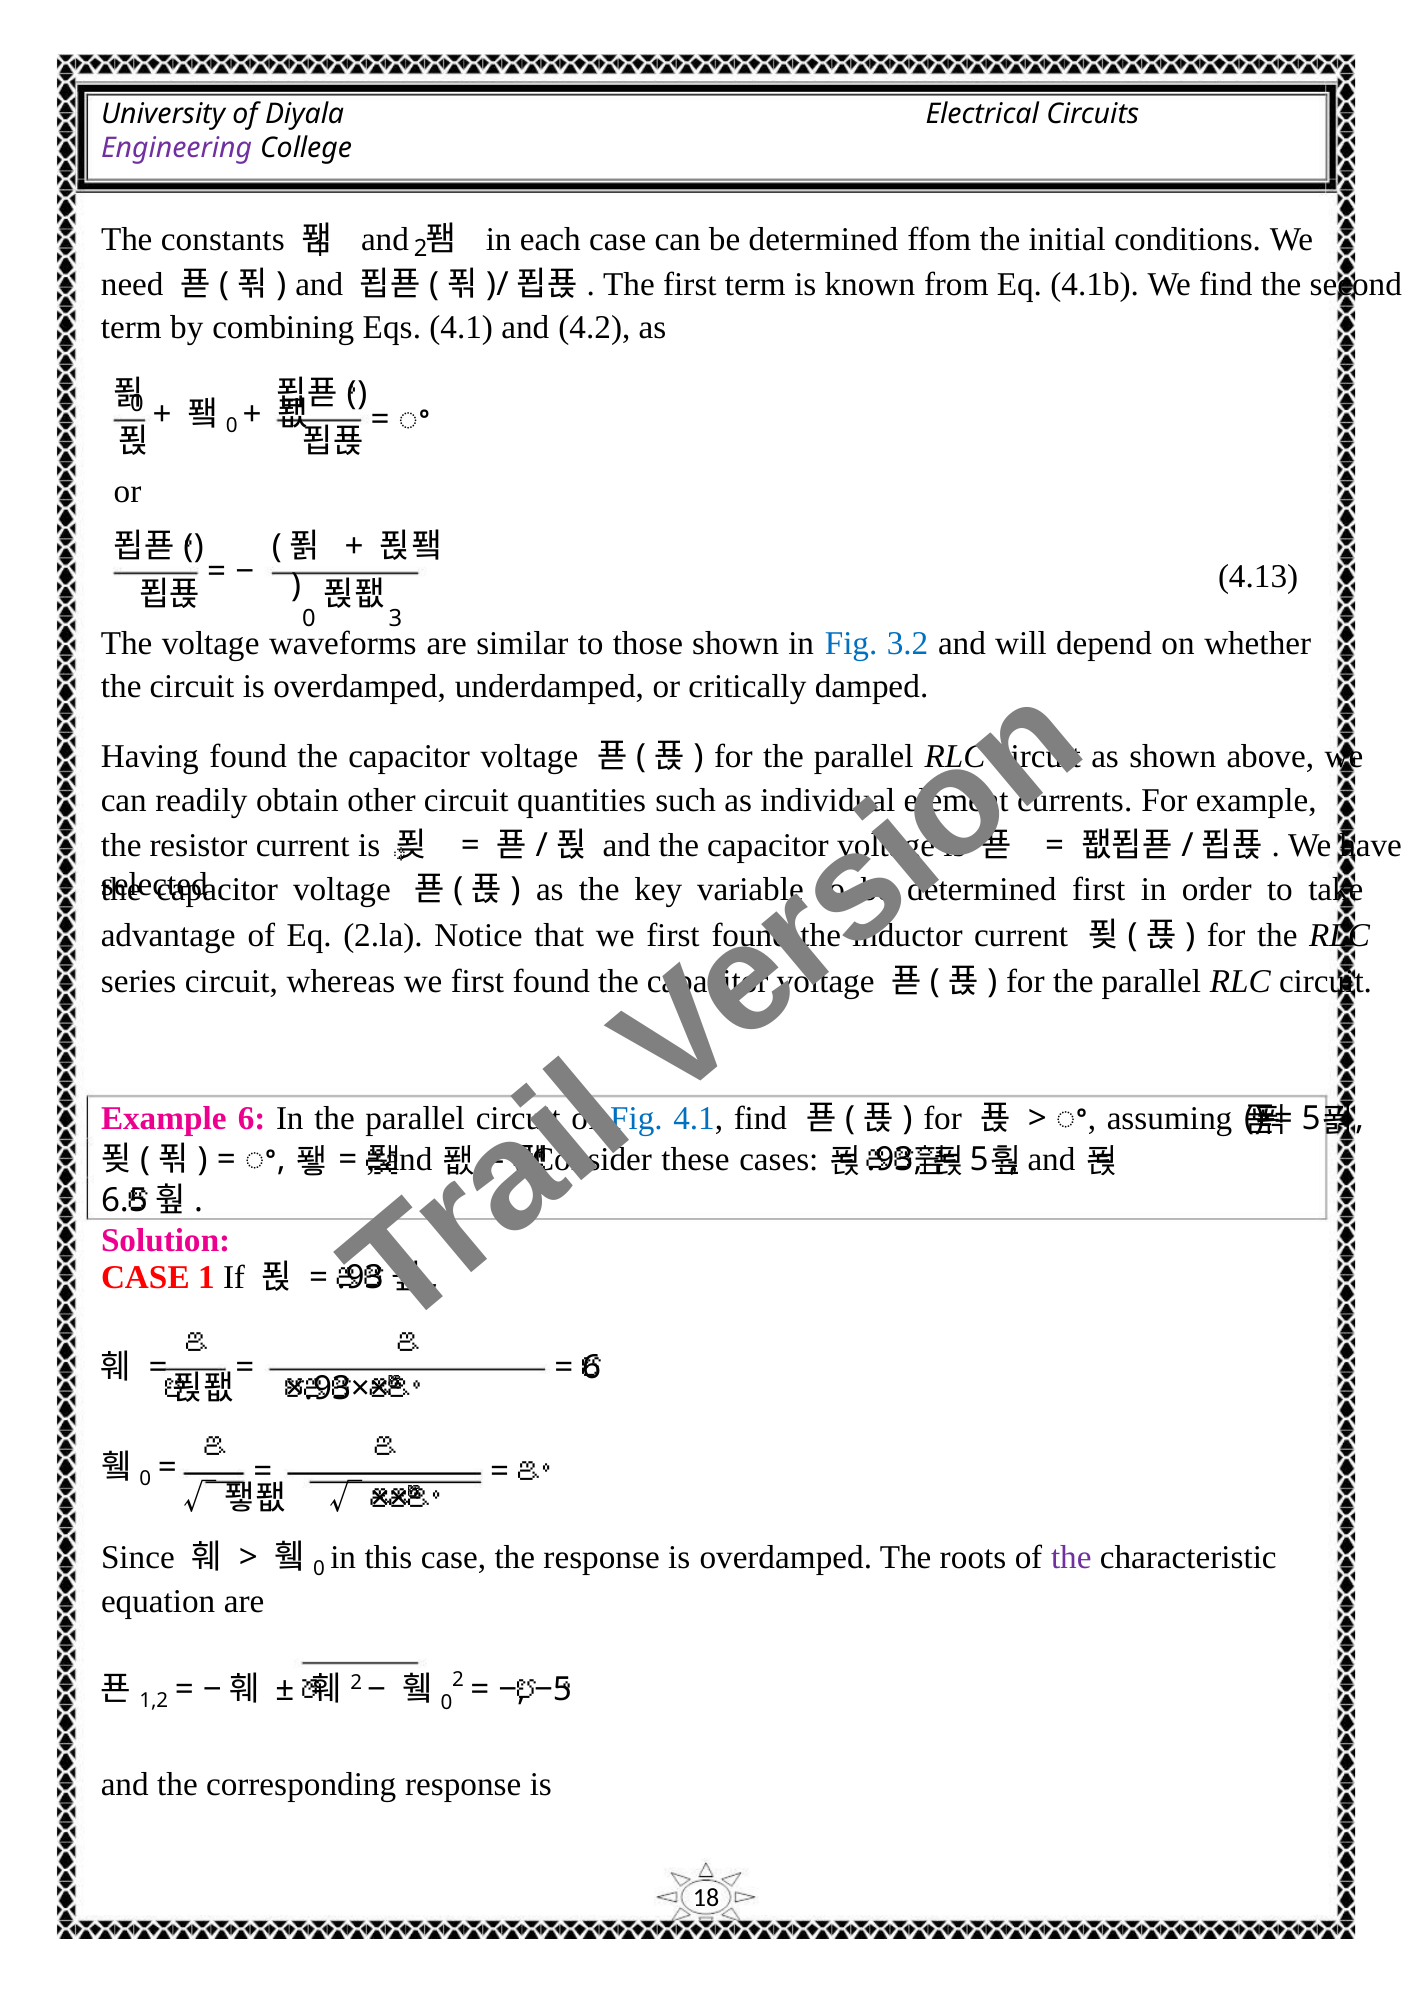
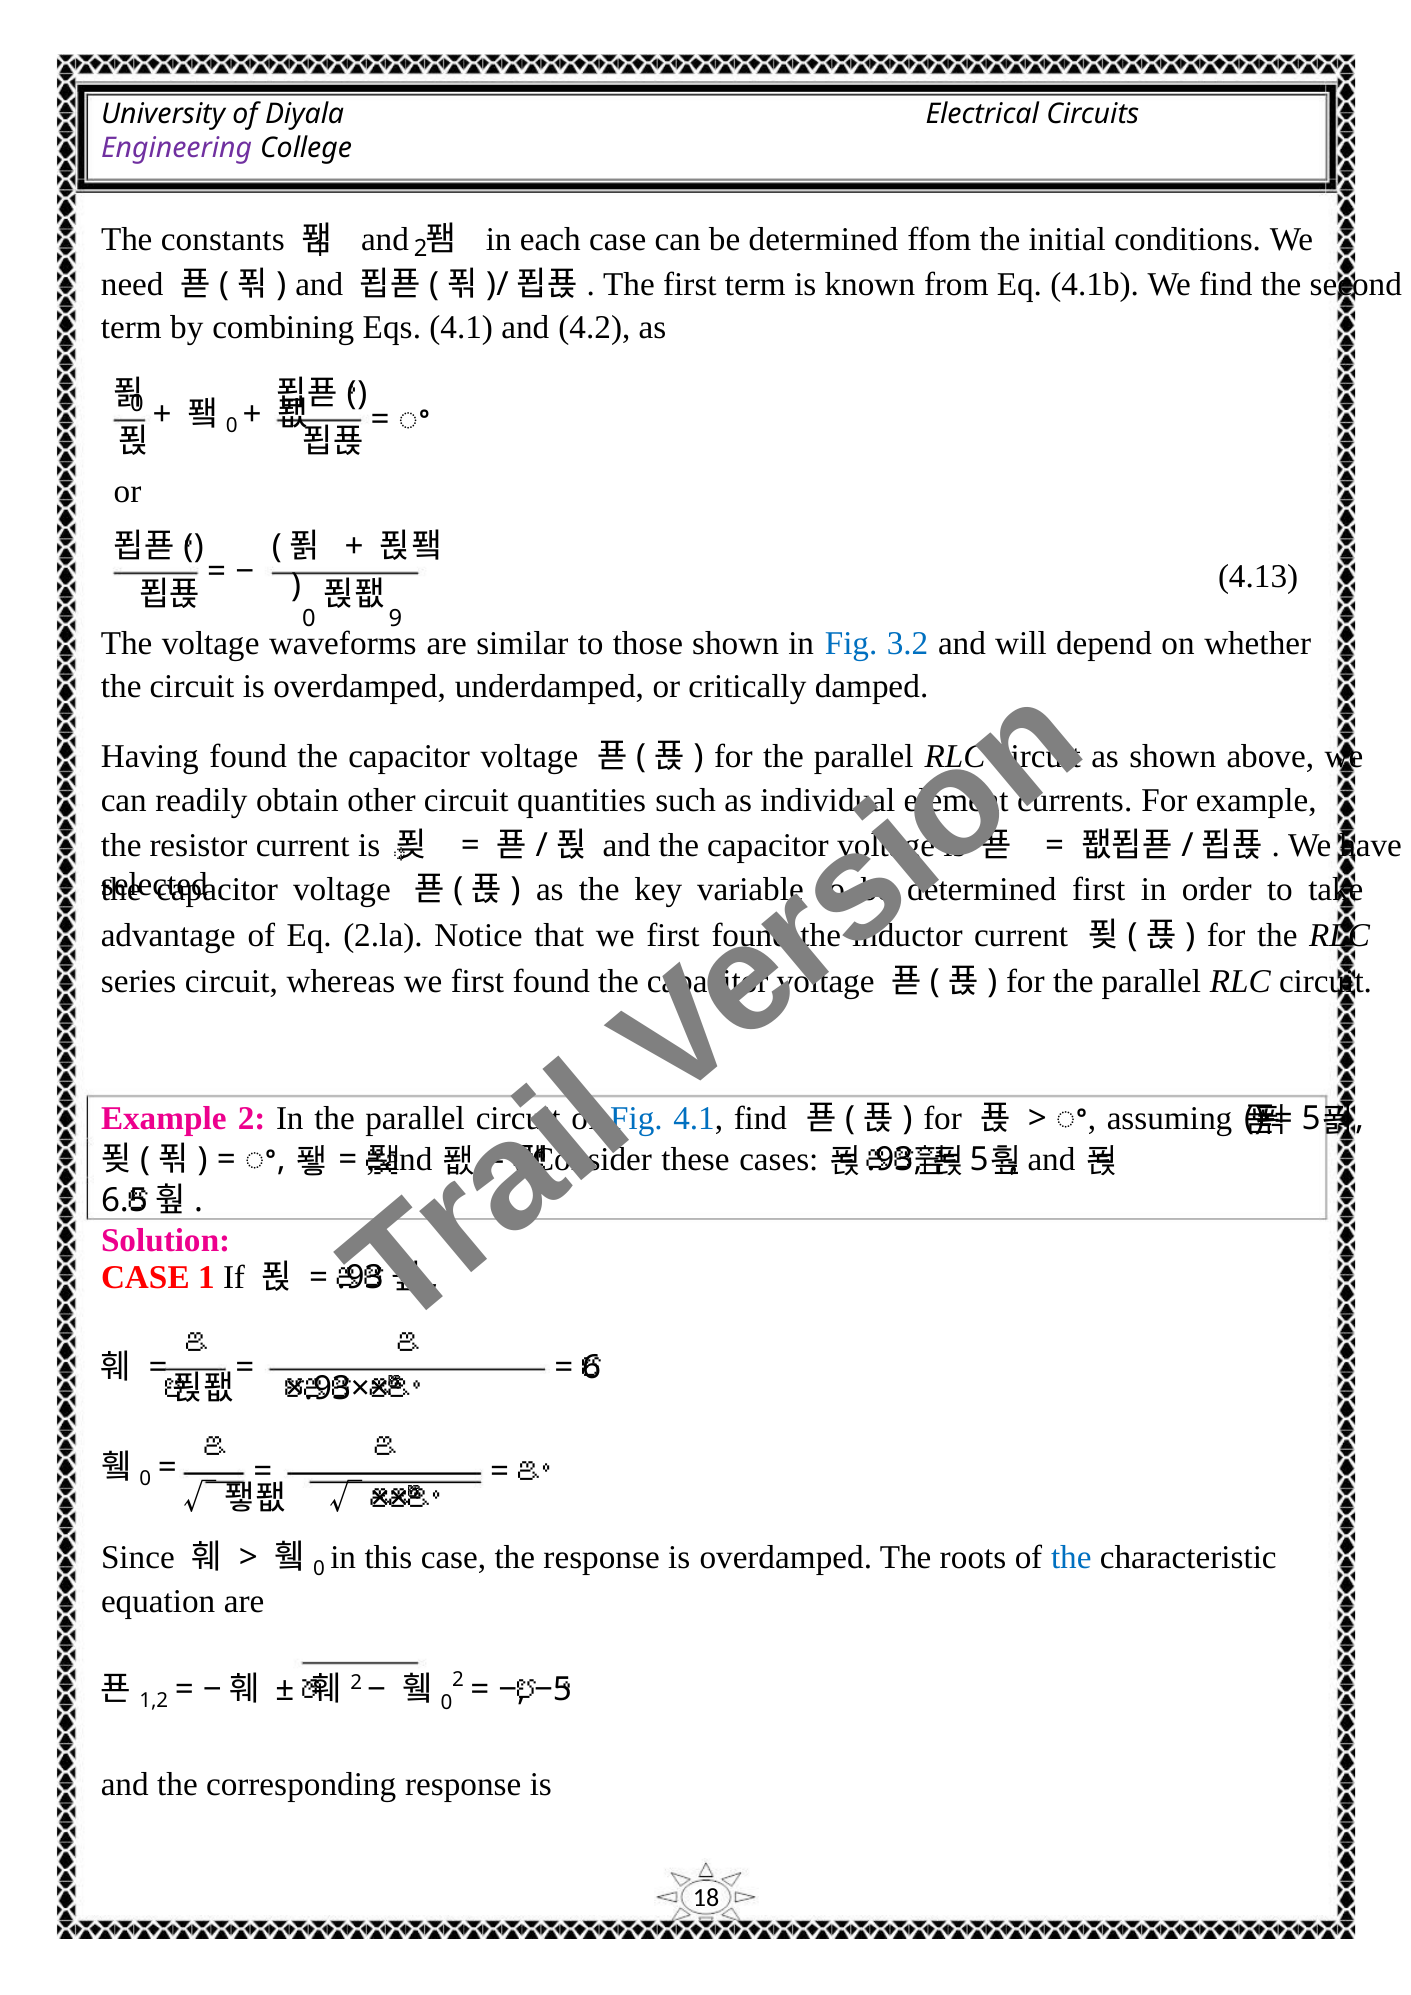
3: 3 -> 9 (395, 618)
Example 6: 6 -> 2 (252, 1119)
the colour: purple -> blue (1071, 1557)
